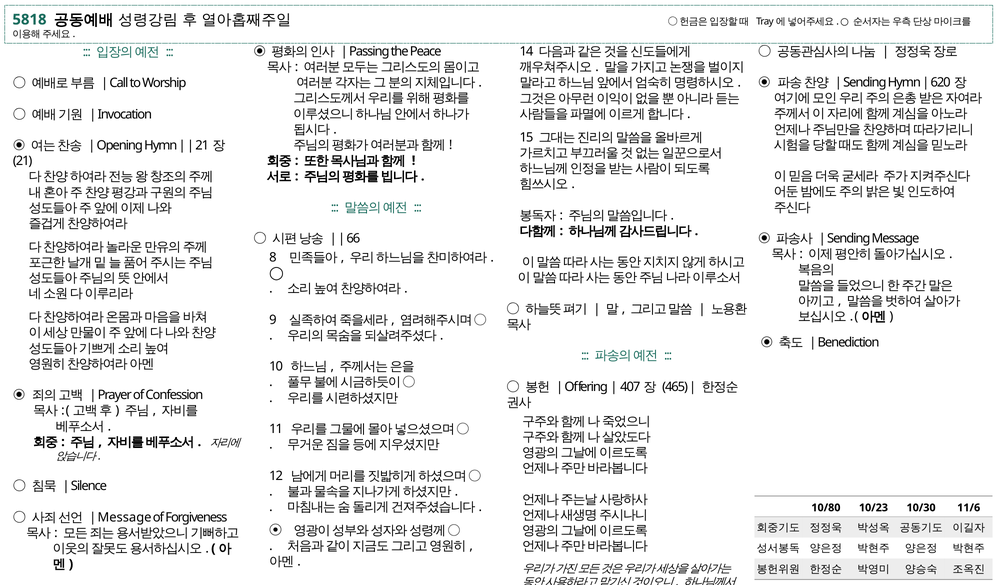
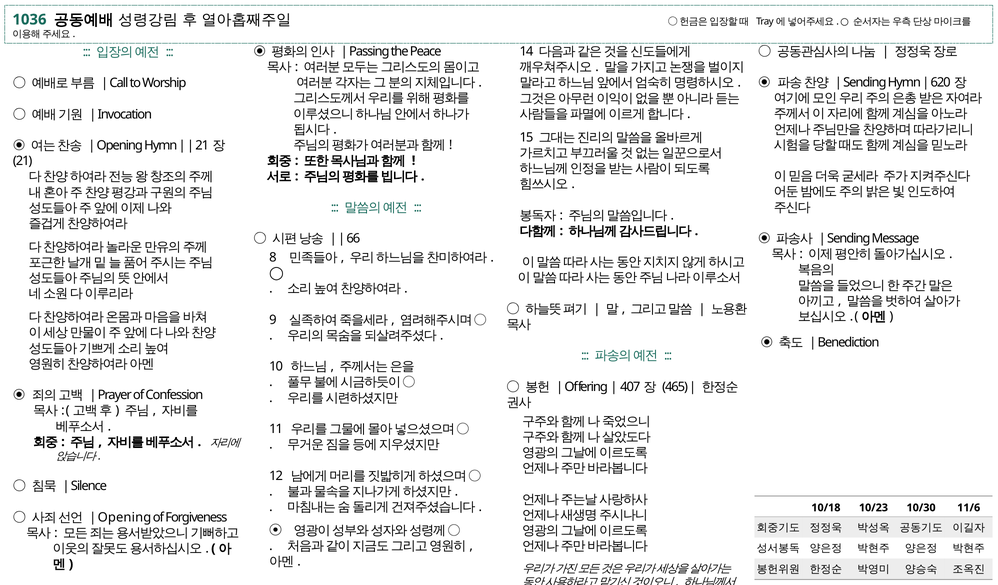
5818: 5818 -> 1036 (29, 20)
10/80: 10/80 -> 10/18 (826, 507)
Message: Message -> Opening (124, 517)
